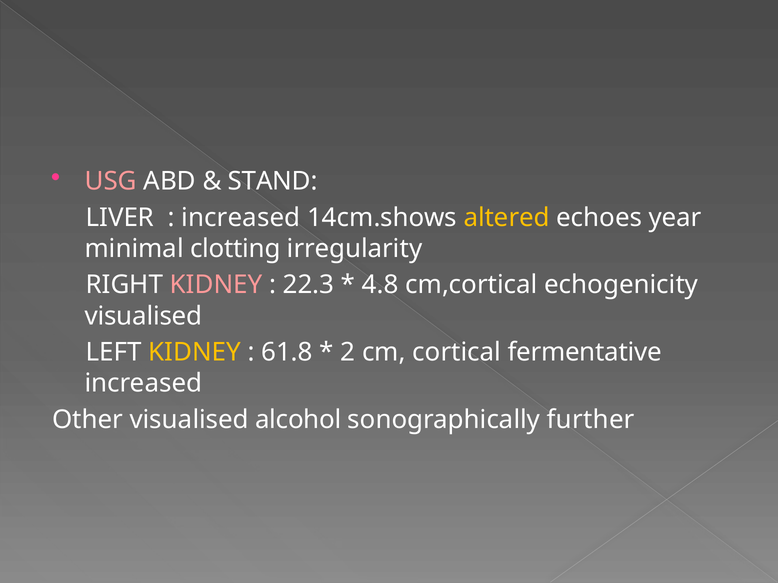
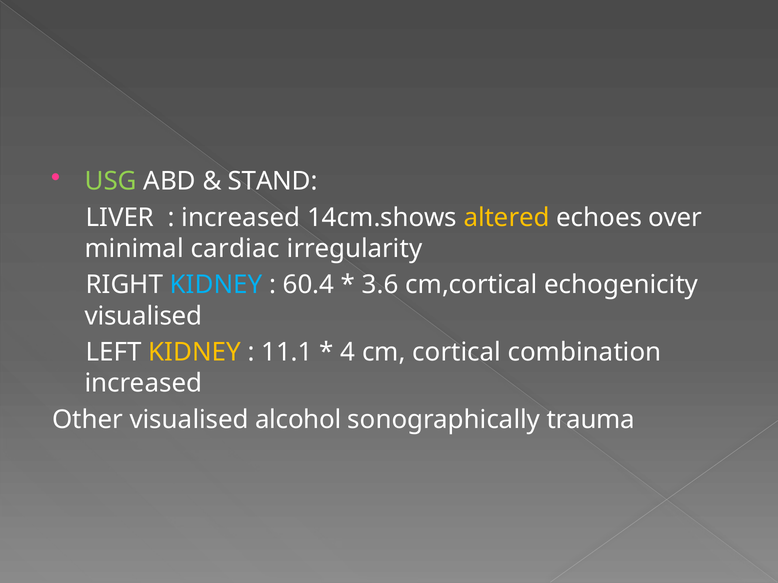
USG colour: pink -> light green (111, 181)
year: year -> over (675, 218)
clotting: clotting -> cardiac (235, 249)
KIDNEY colour: pink -> light blue (216, 285)
22.3: 22.3 -> 60.4 (309, 285)
4.8: 4.8 -> 3.6 (380, 285)
61.8: 61.8 -> 11.1 (287, 353)
2: 2 -> 4 (348, 353)
fermentative: fermentative -> combination (585, 353)
further: further -> trauma (591, 420)
